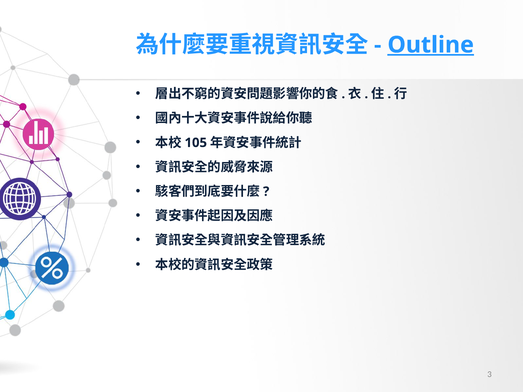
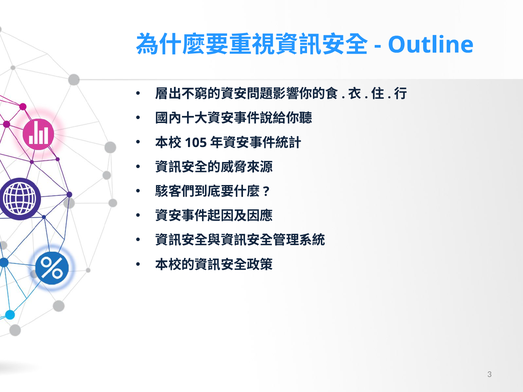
Outline underline: present -> none (431, 45)
